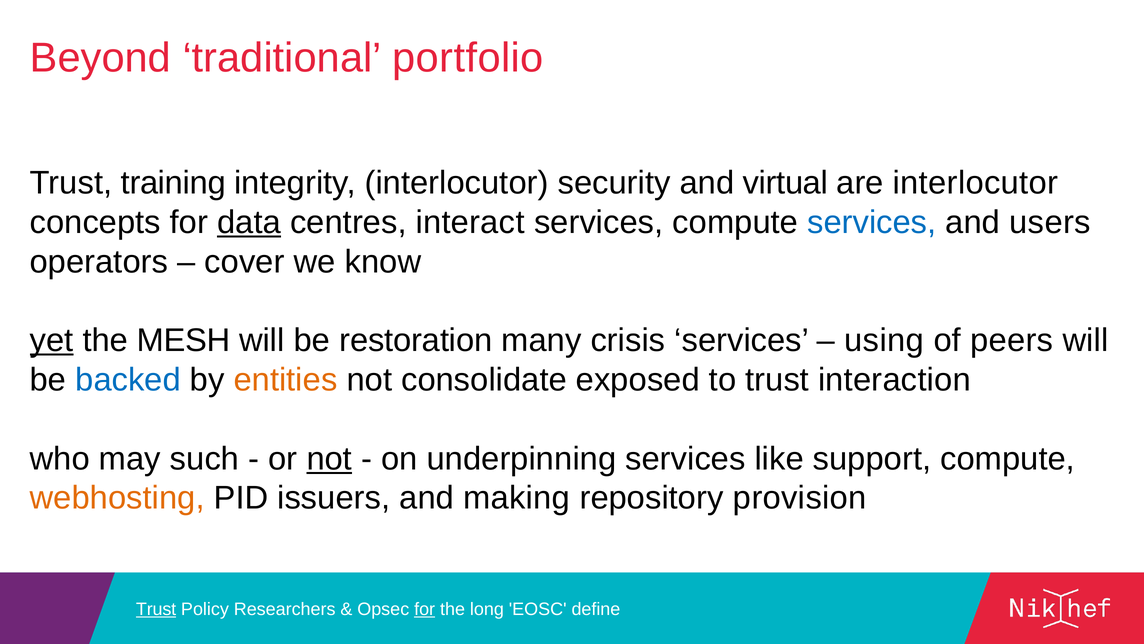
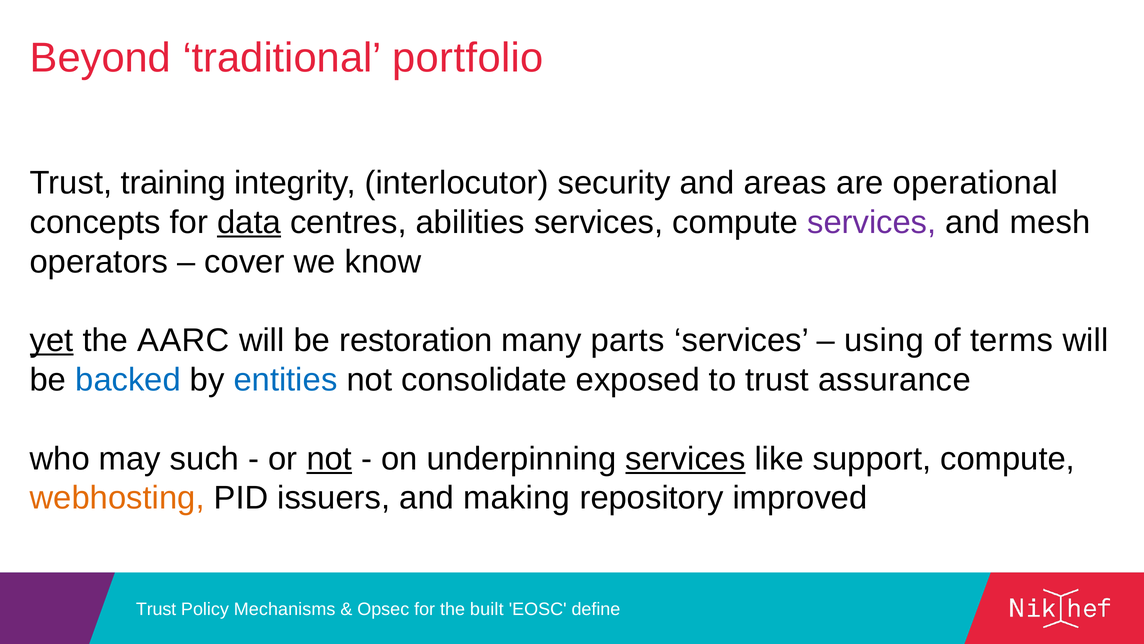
virtual: virtual -> areas (785, 183)
are interlocutor: interlocutor -> operational (975, 183)
interact: interact -> abilities (470, 222)
services colour: blue -> purple (872, 222)
users: users -> mesh (1050, 222)
MESH: MESH -> AARC (183, 340)
crisis: crisis -> parts (628, 340)
peers: peers -> terms (1012, 340)
entities colour: orange -> blue (285, 380)
interaction: interaction -> assurance (894, 380)
services underline: none -> present (685, 458)
provision: provision -> improved (800, 498)
Trust underline: present -> none (156, 609)
Researchers: Researchers -> Mechanisms (285, 609)
for underline: present -> none (425, 609)
long: long -> built (487, 609)
